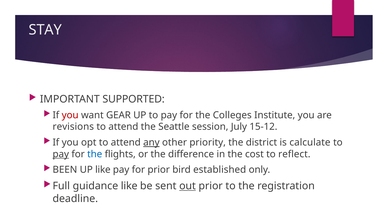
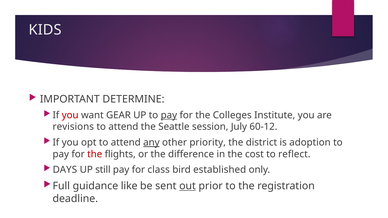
STAY: STAY -> KIDS (45, 30)
SUPPORTED: SUPPORTED -> DETERMINE (133, 99)
pay underline: none -> present (169, 115)
15-12: 15-12 -> 60-12 (263, 127)
calculate: calculate -> adoption (310, 143)
pay underline: present -> none (61, 154)
the colour: blue -> red (95, 154)
BEEN: BEEN -> DAYS (65, 170)
UP like: like -> still (103, 170)
for prior: prior -> class (159, 170)
